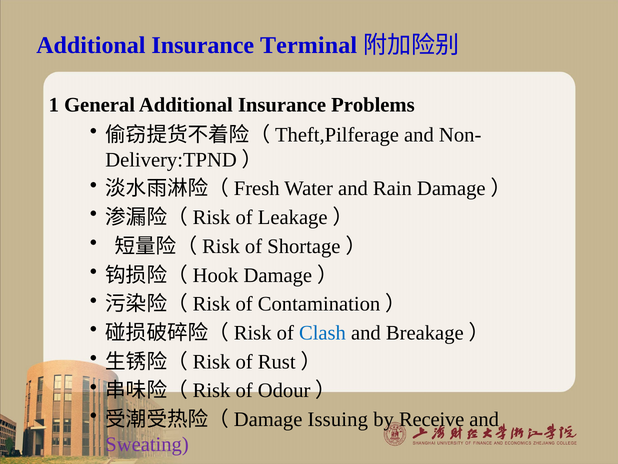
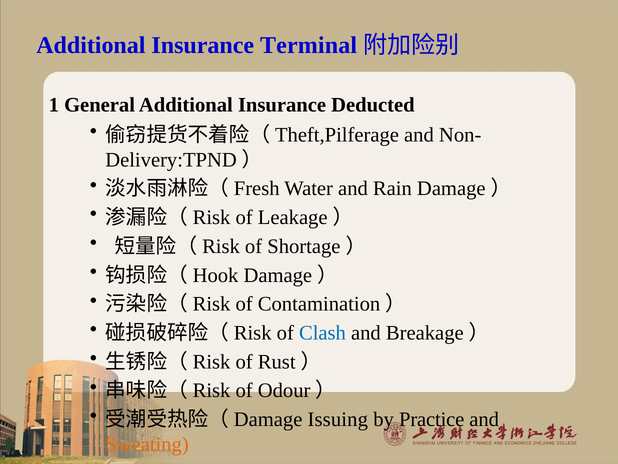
Problems: Problems -> Deducted (373, 105)
Receive: Receive -> Practice (432, 419)
Sweating colour: purple -> orange (147, 444)
